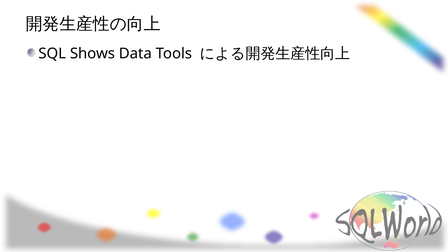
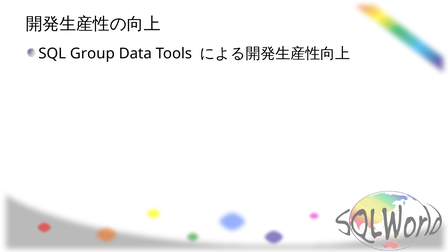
Shows: Shows -> Group (92, 54)
